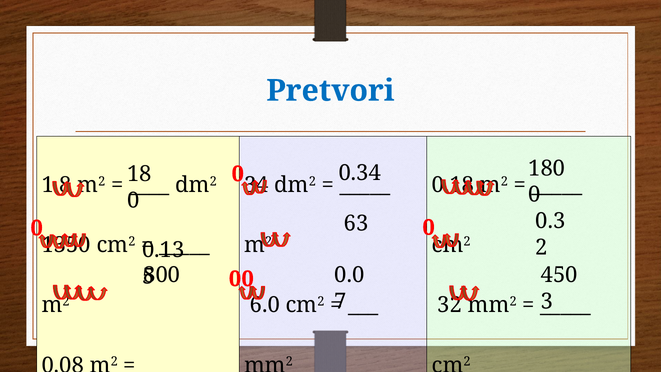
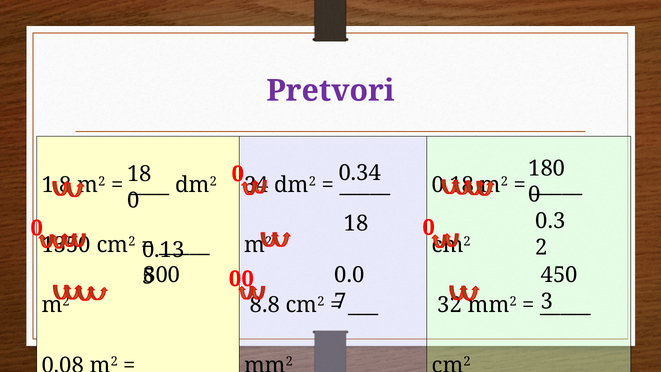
Pretvori colour: blue -> purple (330, 91)
63: 63 -> 18 (356, 223)
6.0: 6.0 -> 8.8 (265, 305)
